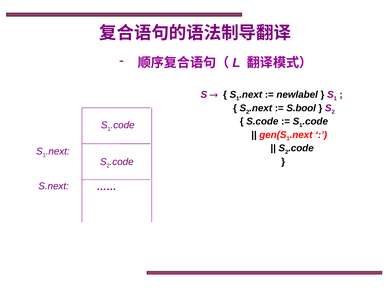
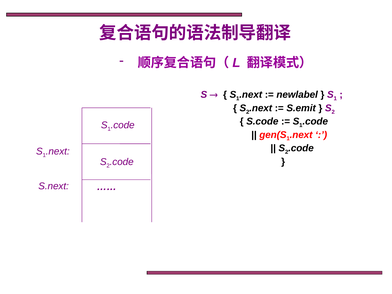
S.bool: S.bool -> S.emit (301, 108)
